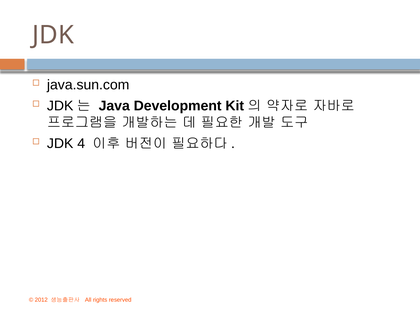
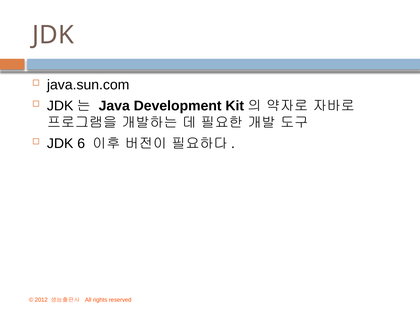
4: 4 -> 6 (81, 144)
